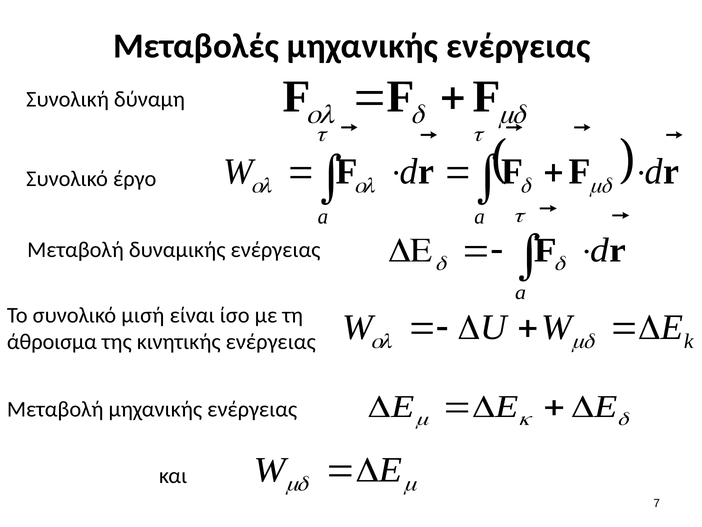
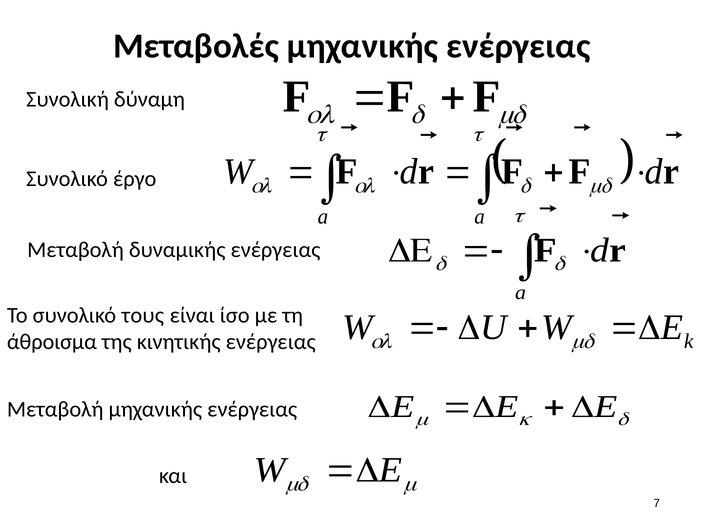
μισή: μισή -> τους (143, 315)
